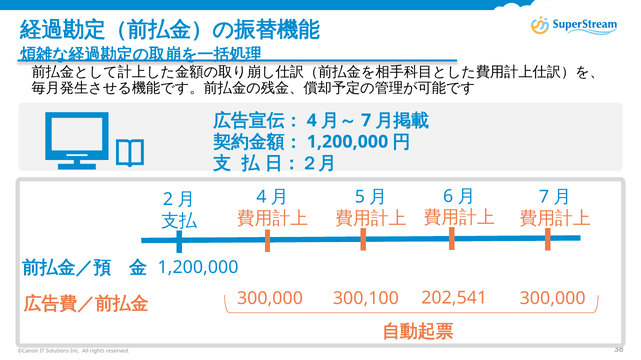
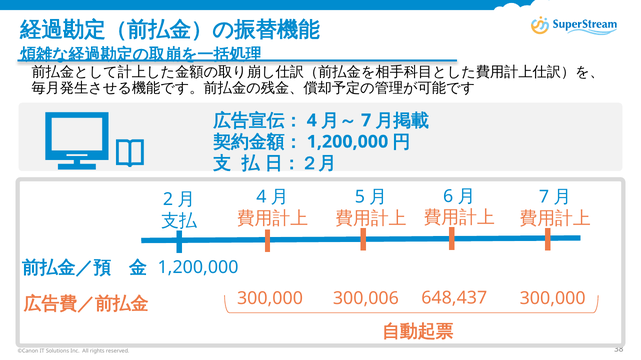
202,541: 202,541 -> 648,437 (454, 298)
300,100: 300,100 -> 300,006 (366, 299)
